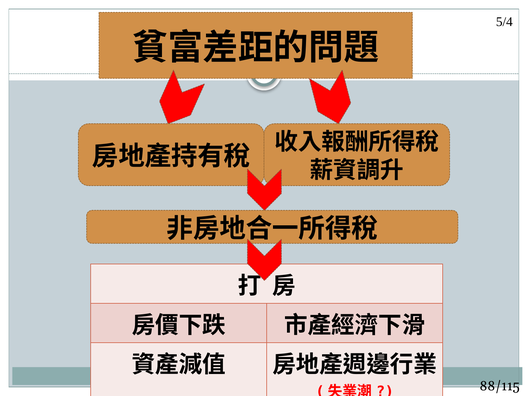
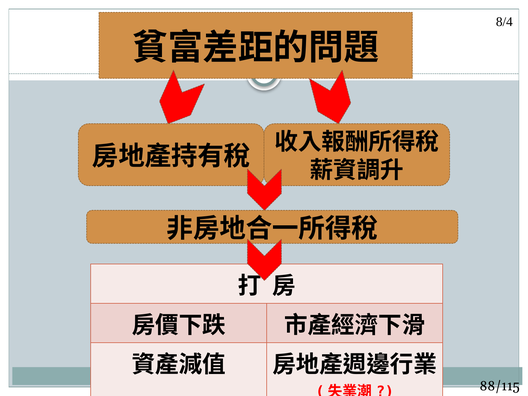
5/4: 5/4 -> 8/4 (504, 22)
